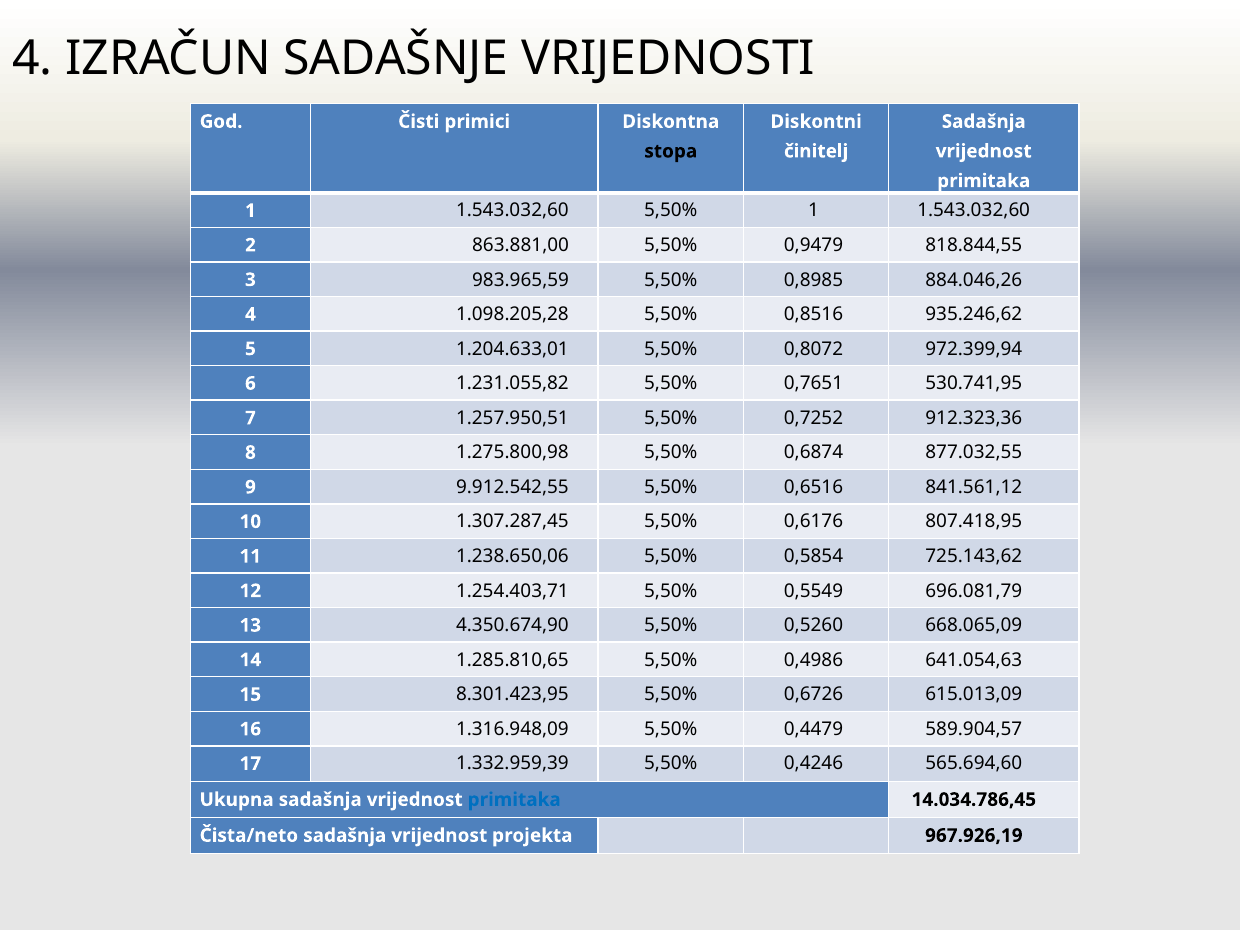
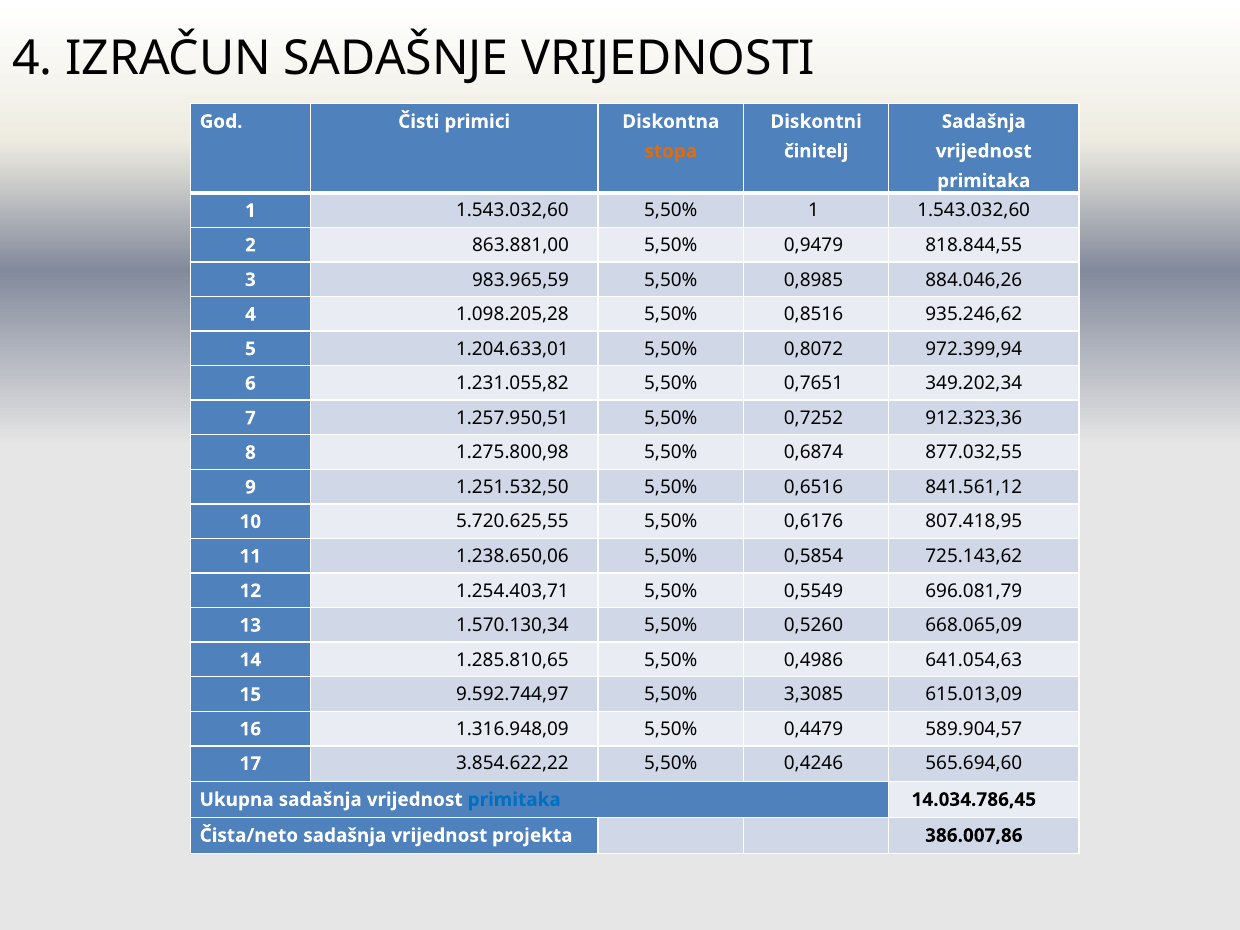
stopa colour: black -> orange (671, 151)
530.741,95: 530.741,95 -> 349.202,34 (974, 383)
9.912.542,55: 9.912.542,55 -> 1.251.532,50 (512, 487)
1.307.287,45: 1.307.287,45 -> 5.720.625,55 (512, 522)
4.350.674,90: 4.350.674,90 -> 1.570.130,34 (512, 625)
8.301.423,95: 8.301.423,95 -> 9.592.744,97 (512, 695)
0,6726: 0,6726 -> 3,3085 (814, 695)
1.332.959,39: 1.332.959,39 -> 3.854.622,22 (512, 764)
967.926,19: 967.926,19 -> 386.007,86 (974, 836)
